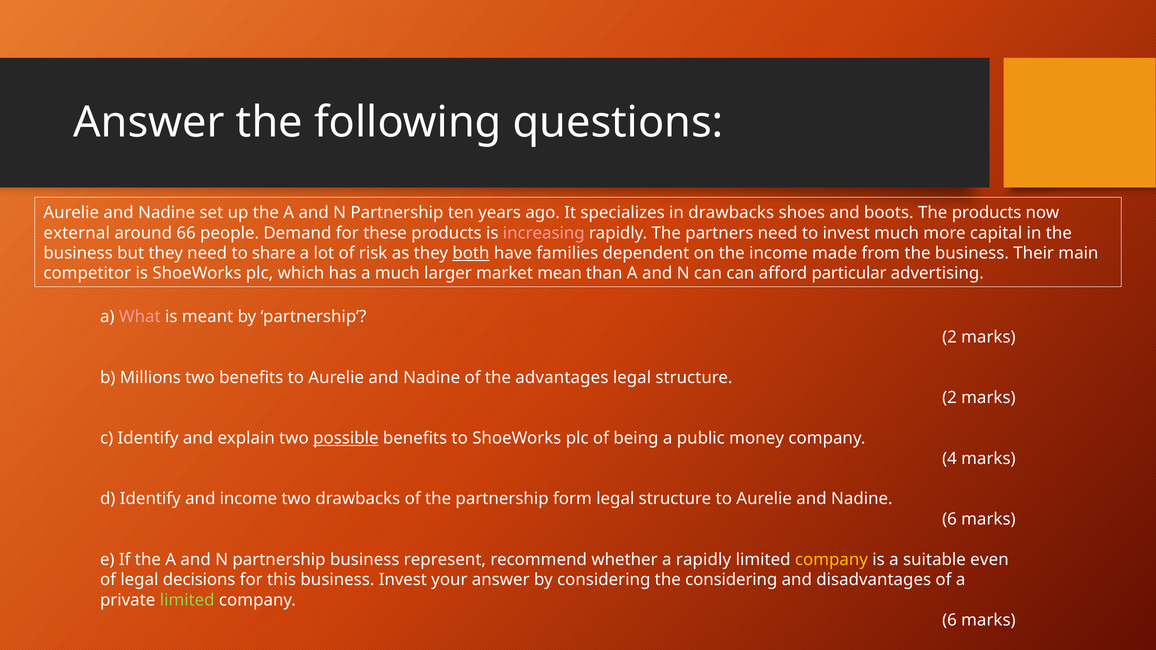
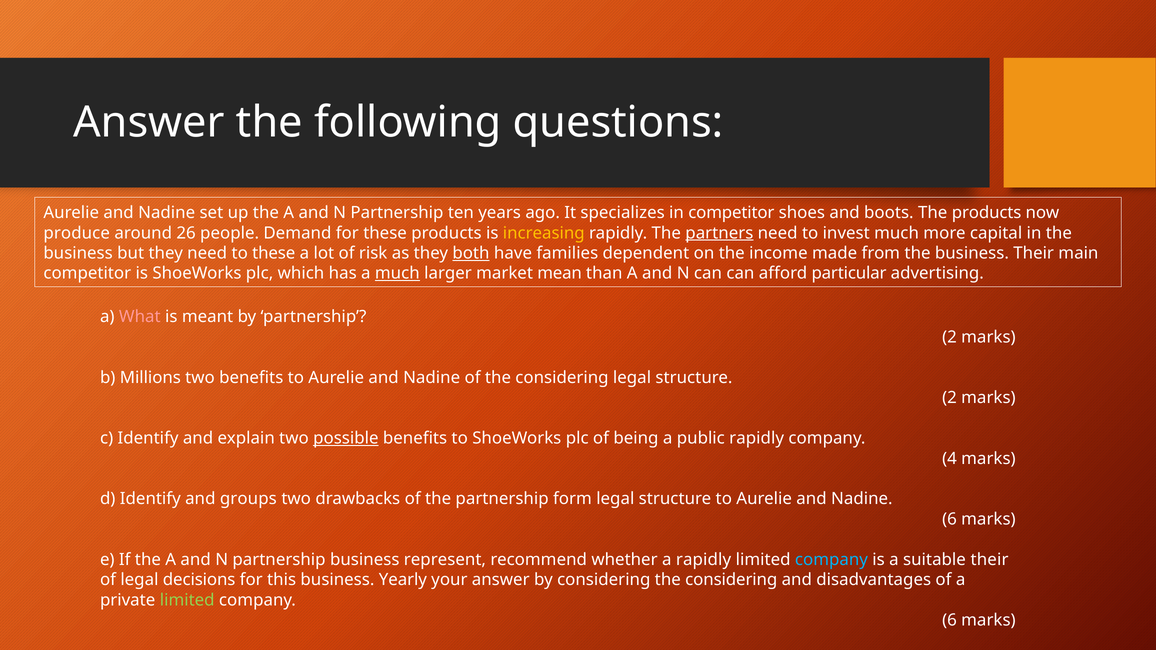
in drawbacks: drawbacks -> competitor (731, 213)
external: external -> produce (77, 233)
66: 66 -> 26 (186, 233)
increasing colour: pink -> yellow (544, 233)
partners underline: none -> present (719, 233)
to share: share -> these (274, 253)
much underline: none -> present (397, 274)
of the advantages: advantages -> considering (562, 378)
public money: money -> rapidly (757, 438)
and income: income -> groups (248, 499)
company colour: yellow -> light blue (831, 560)
suitable even: even -> their (990, 560)
business Invest: Invest -> Yearly (403, 580)
